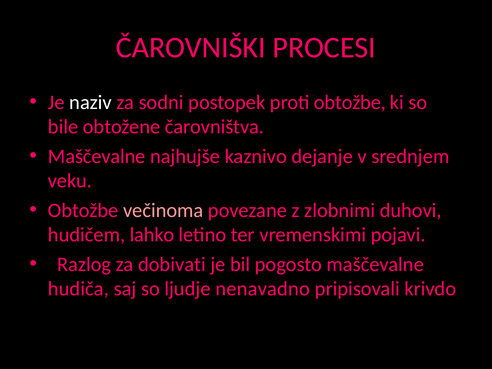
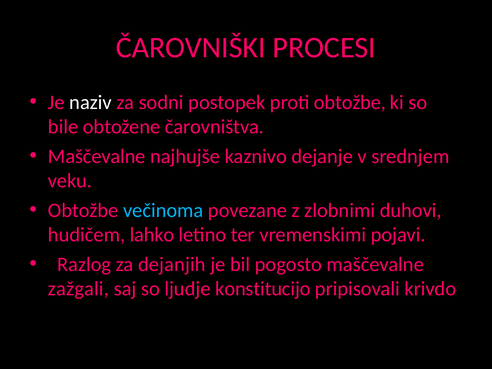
večinoma colour: pink -> light blue (163, 210)
dobivati: dobivati -> dejanjih (172, 264)
hudiča: hudiča -> zažgali (78, 289)
nenavadno: nenavadno -> konstitucijo (263, 289)
